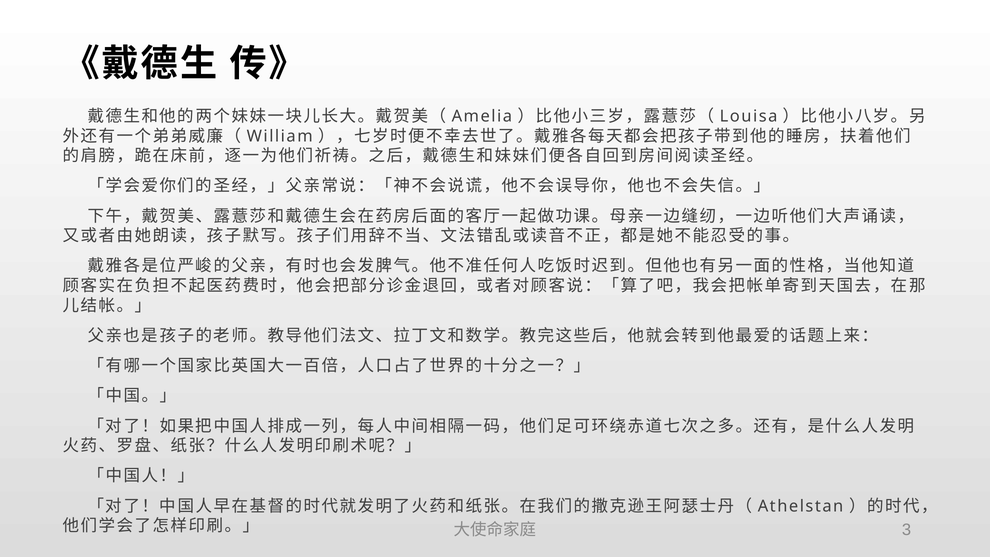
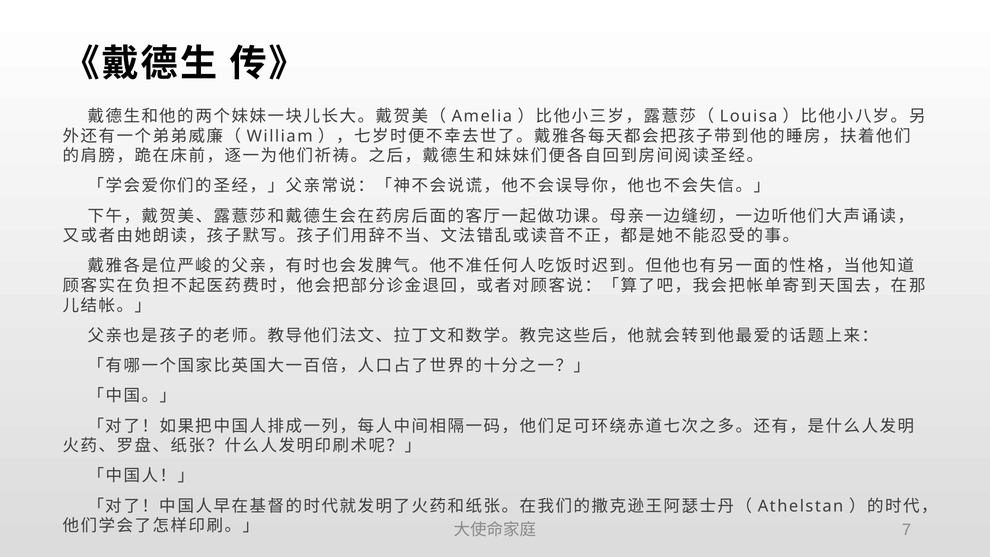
3: 3 -> 7 (907, 530)
